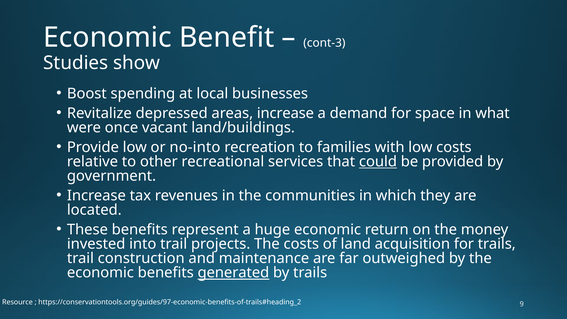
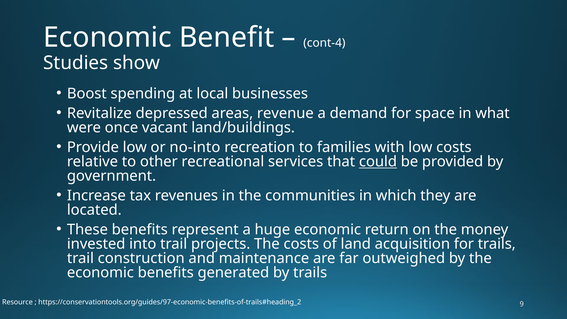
cont-3: cont-3 -> cont-4 (324, 43)
areas increase: increase -> revenue (285, 113)
generated underline: present -> none (233, 273)
